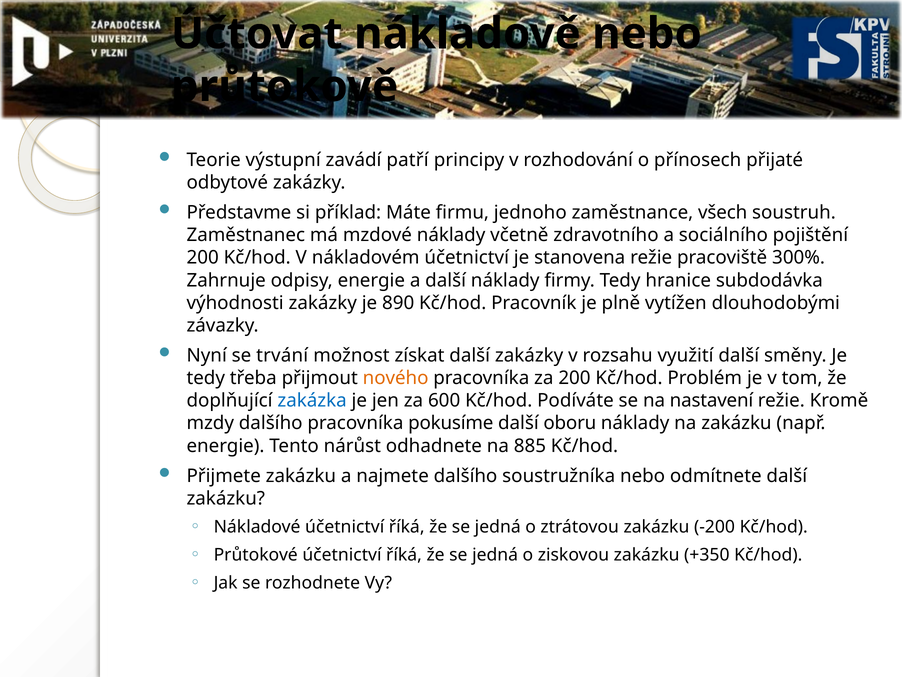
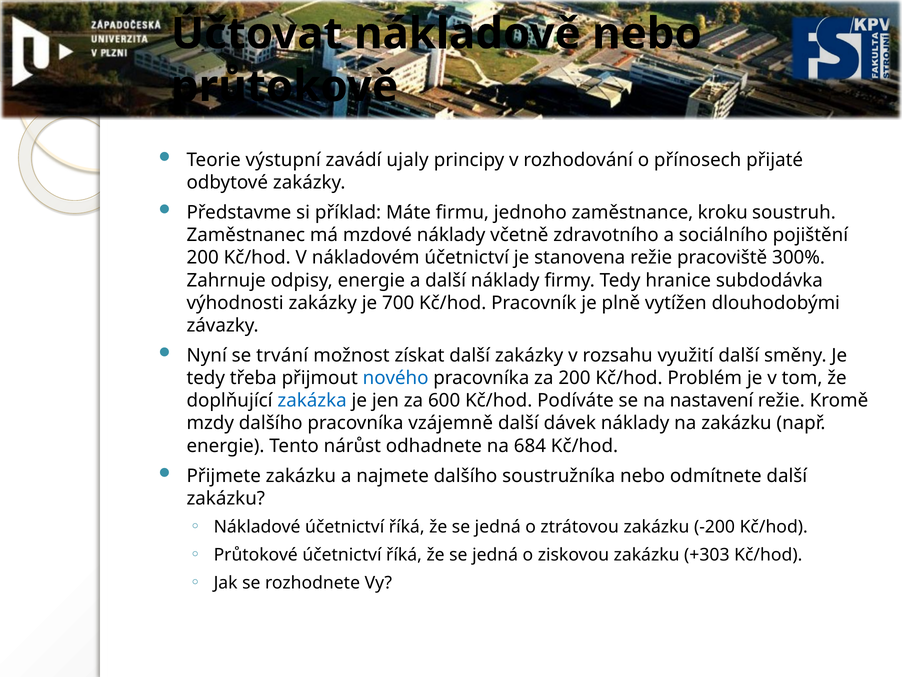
patří: patří -> ujaly (408, 160)
všech: všech -> kroku (723, 212)
890: 890 -> 700 (398, 303)
nového colour: orange -> blue (396, 378)
pokusíme: pokusíme -> vzájemně (451, 423)
oboru: oboru -> dávek (570, 423)
885: 885 -> 684 (530, 446)
+350: +350 -> +303 (707, 555)
